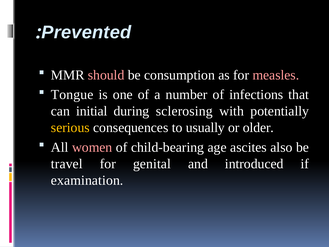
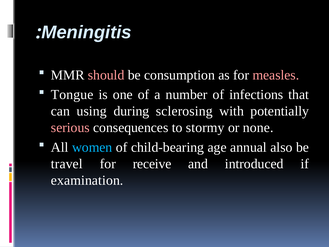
Prevented: Prevented -> Meningitis (86, 32)
initial: initial -> using (92, 111)
serious colour: yellow -> pink (70, 128)
usually: usually -> stormy (205, 128)
older: older -> none (258, 128)
women colour: pink -> light blue (92, 147)
ascites: ascites -> annual (249, 147)
genital: genital -> receive (152, 164)
